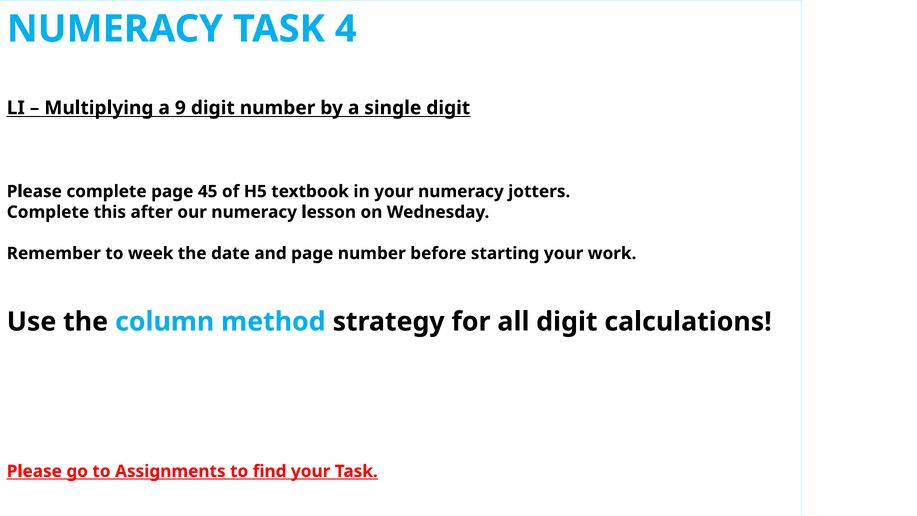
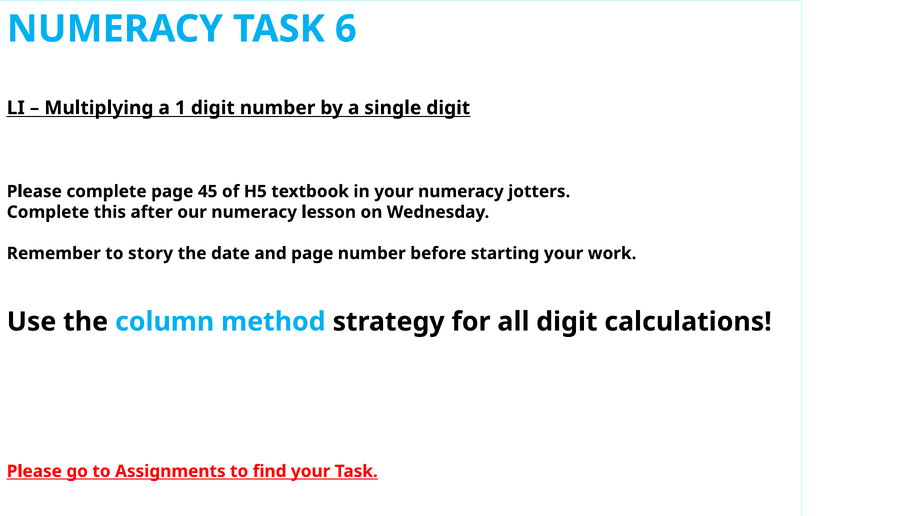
4: 4 -> 6 (346, 29)
9: 9 -> 1 (180, 108)
week: week -> story (151, 253)
